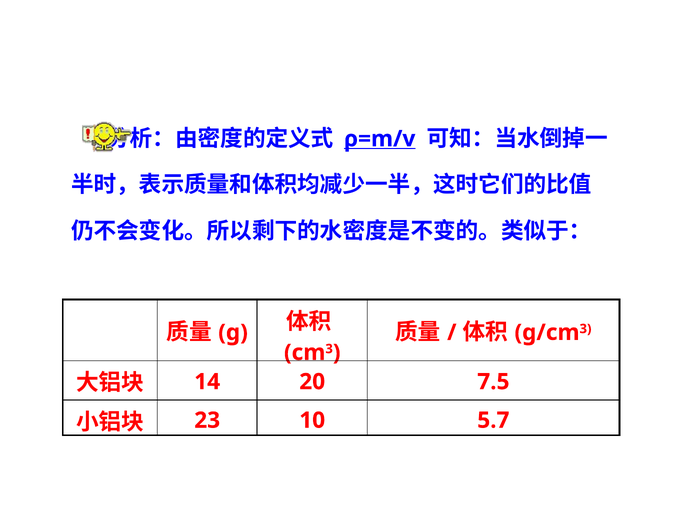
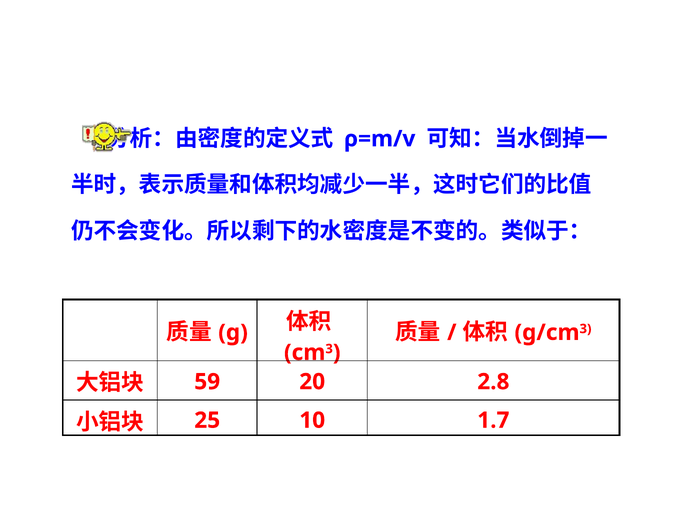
ρ=m/v underline: present -> none (380, 139)
14: 14 -> 59 (207, 382)
7.5: 7.5 -> 2.8 (493, 382)
23: 23 -> 25 (207, 421)
5.7: 5.7 -> 1.7 (493, 421)
